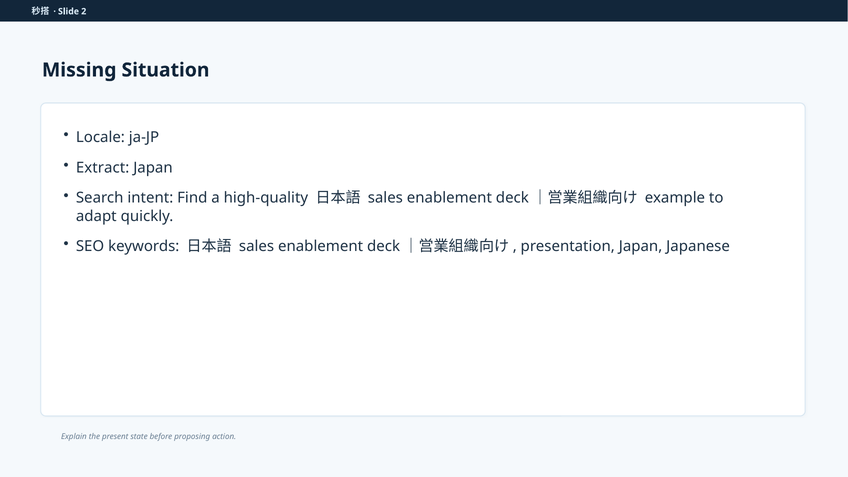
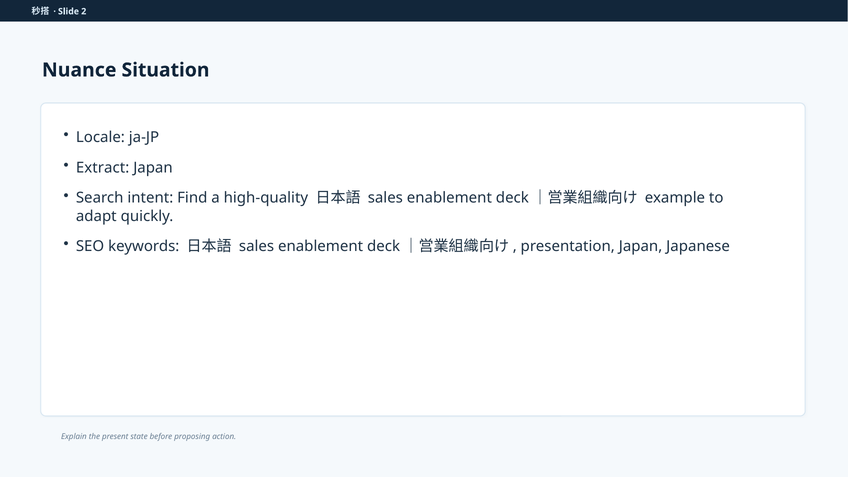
Missing: Missing -> Nuance (79, 70)
